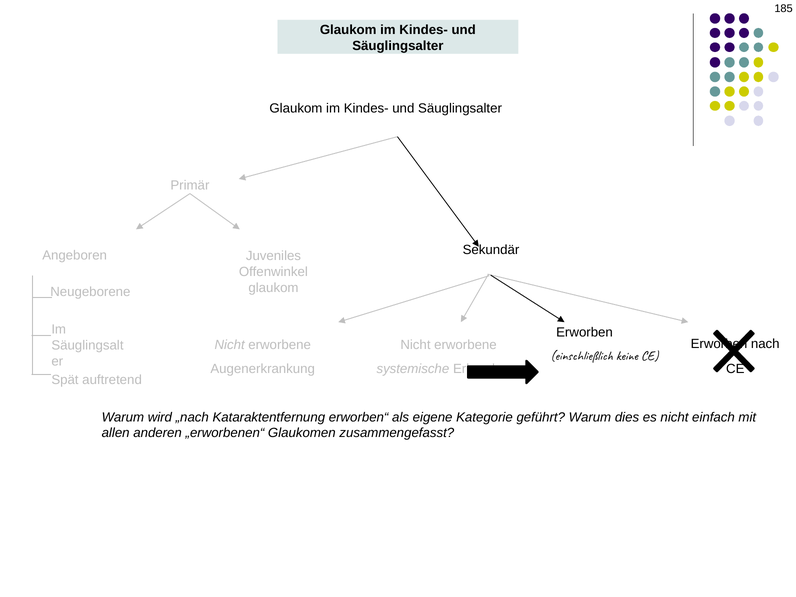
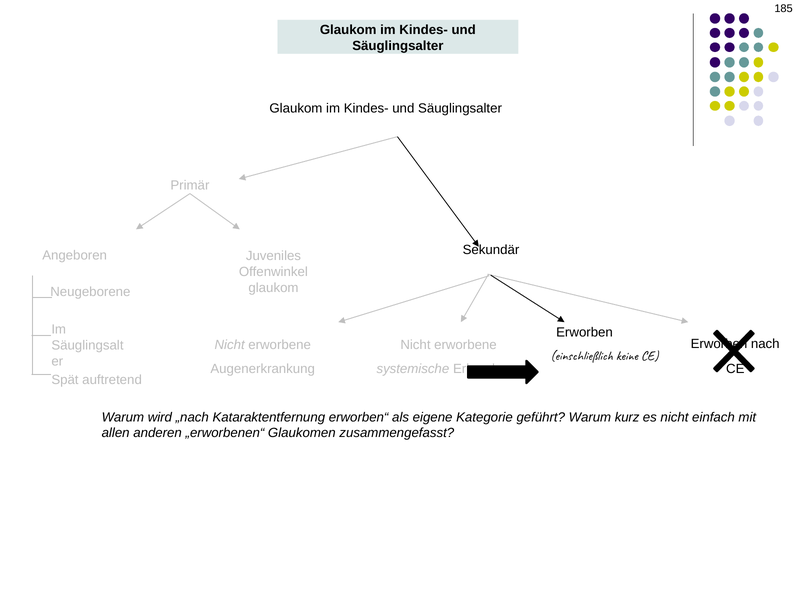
dies: dies -> kurz (627, 417)
